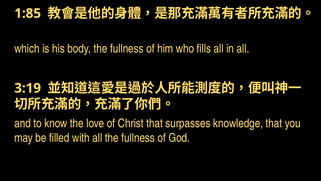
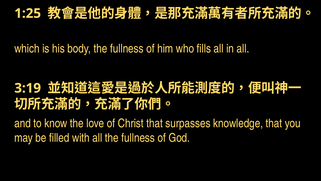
1:85: 1:85 -> 1:25 (28, 13)
